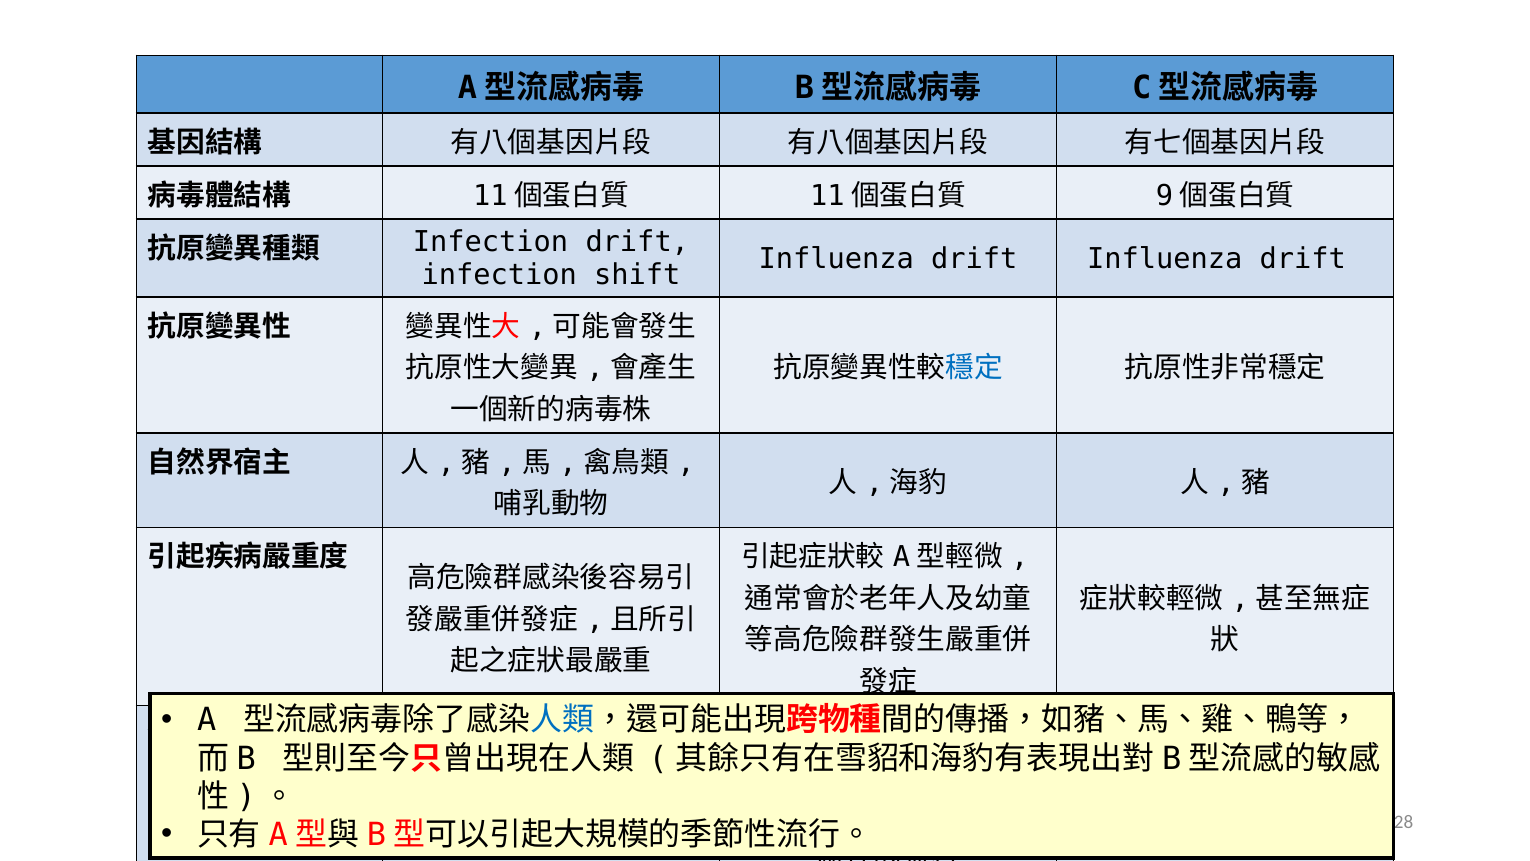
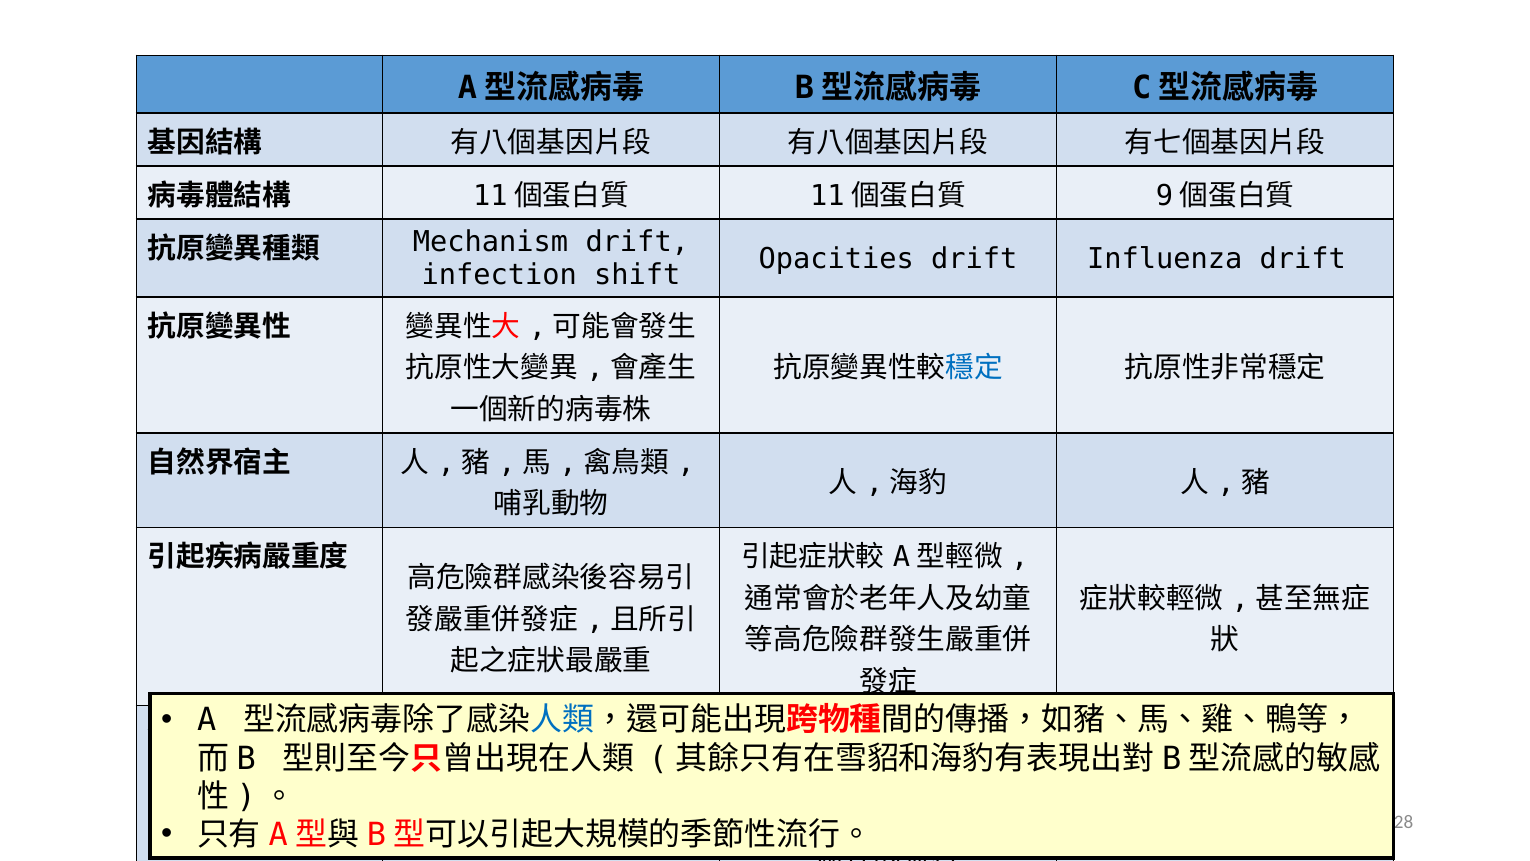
Infection: Infection -> Mechanism (491, 242)
Influenza: Influenza -> Opacities (836, 258)
